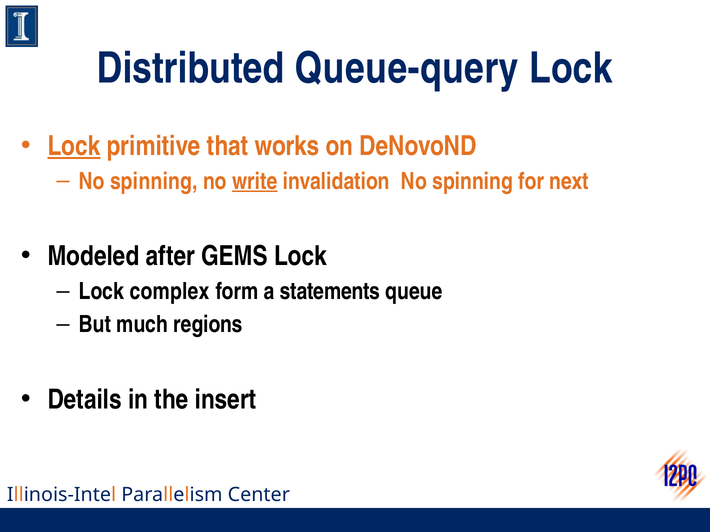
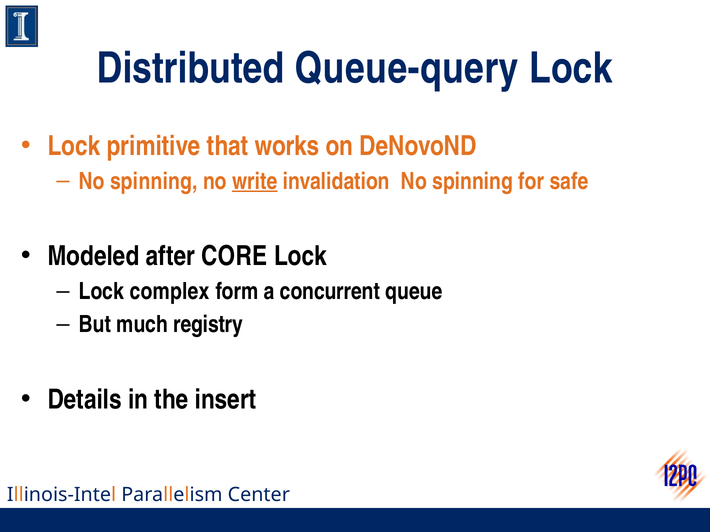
Lock underline: present -> none (74, 146)
next: next -> safe (569, 181)
GEMS: GEMS -> CORE (234, 257)
statements: statements -> concurrent (330, 292)
regions: regions -> registry (208, 325)
